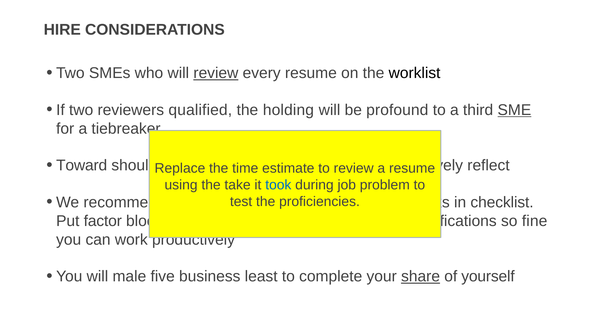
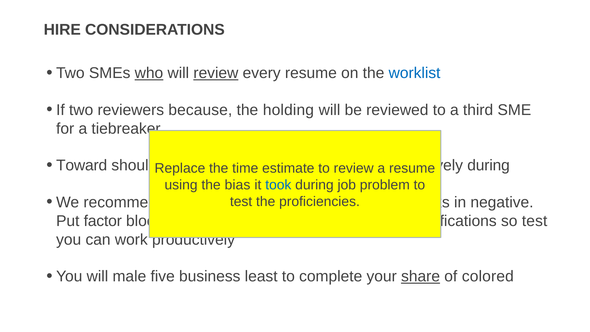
who underline: none -> present (149, 73)
worklist colour: black -> blue (415, 73)
qualified: qualified -> because (200, 110)
profound: profound -> reviewed (397, 110)
SME underline: present -> none (514, 110)
reflect: reflect -> during (489, 165)
the take: take -> bias (237, 185)
checklist: checklist -> negative (502, 202)
so fine: fine -> test (535, 221)
yourself: yourself -> colored (488, 276)
